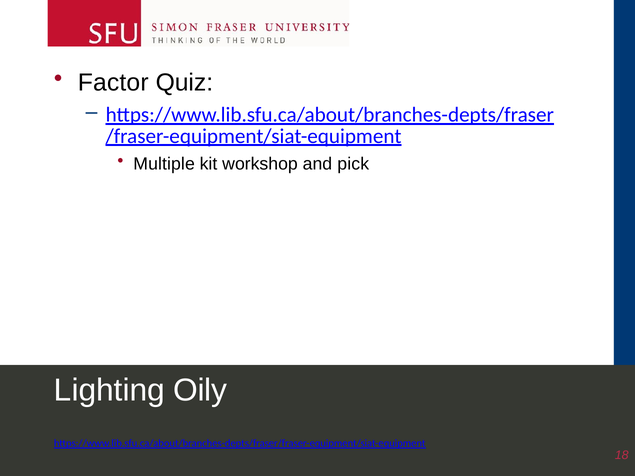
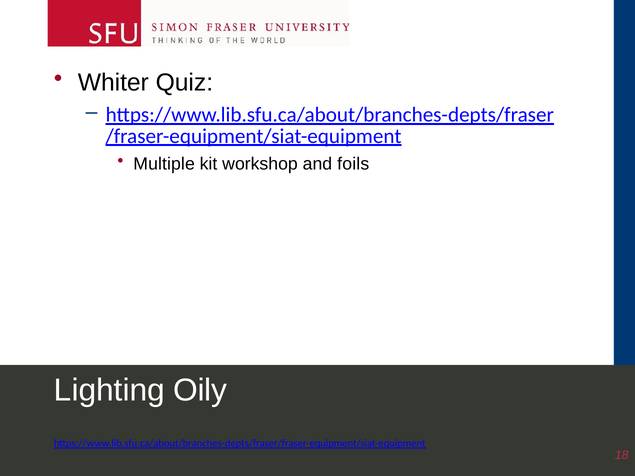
Factor: Factor -> Whiter (113, 83)
pick: pick -> foils (353, 164)
